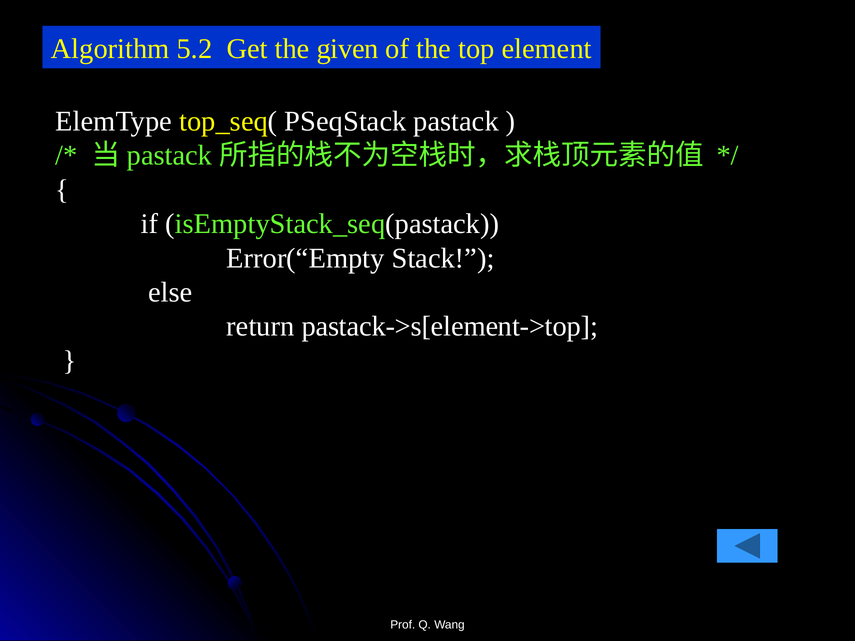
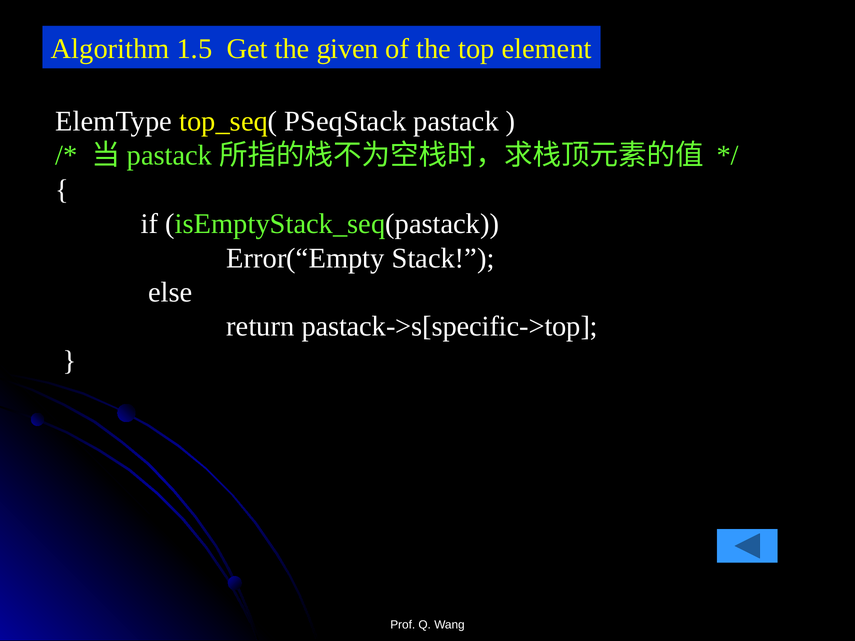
5.2: 5.2 -> 1.5 (194, 49)
pastack->s[element->top: pastack->s[element->top -> pastack->s[specific->top (450, 327)
